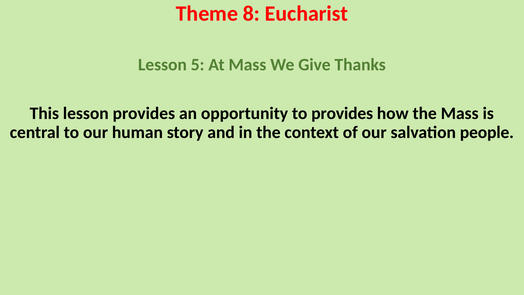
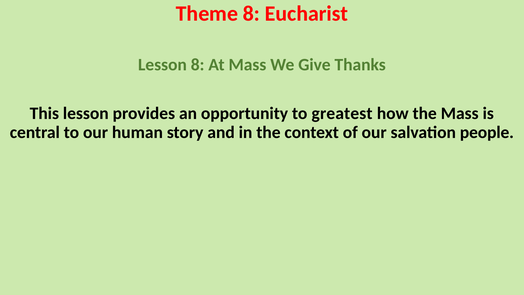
Lesson 5: 5 -> 8 (198, 65)
to provides: provides -> greatest (342, 113)
